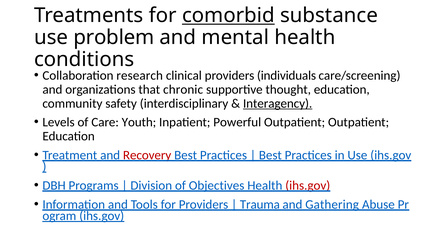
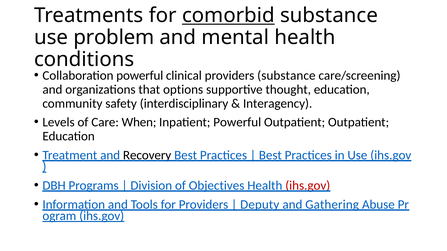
Collaboration research: research -> powerful (140, 76)
providers individuals: individuals -> substance (286, 76)
chronic: chronic -> options (183, 90)
Interagency underline: present -> none (278, 104)
Youth: Youth -> When (139, 122)
Recovery colour: red -> black (147, 155)
Trauma: Trauma -> Deputy (260, 205)
